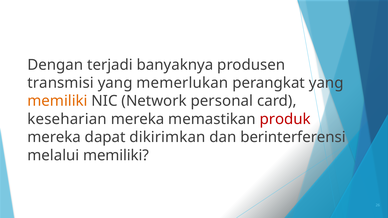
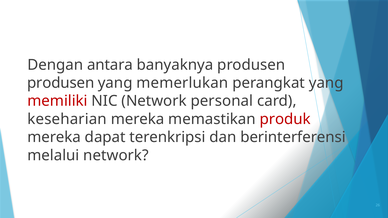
terjadi: terjadi -> antara (110, 65)
transmisi: transmisi -> produsen (61, 83)
memiliki colour: orange -> red (57, 101)
dikirimkan: dikirimkan -> terenkripsi (167, 137)
melalui memiliki: memiliki -> network (116, 155)
